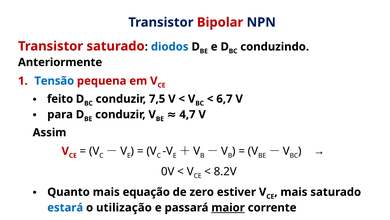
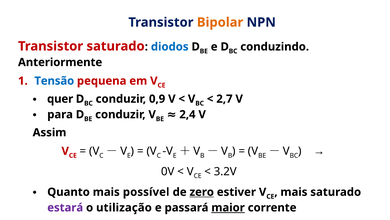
Bipolar colour: red -> orange (220, 22)
feito: feito -> quer (60, 99)
7,5: 7,5 -> 0,9 (157, 99)
6,7: 6,7 -> 2,7 (224, 99)
4,7: 4,7 -> 2,4 (187, 114)
8.2V: 8.2V -> 3.2V (225, 171)
equação: equação -> possível (146, 192)
zero underline: none -> present (202, 192)
estará colour: blue -> purple (65, 207)
